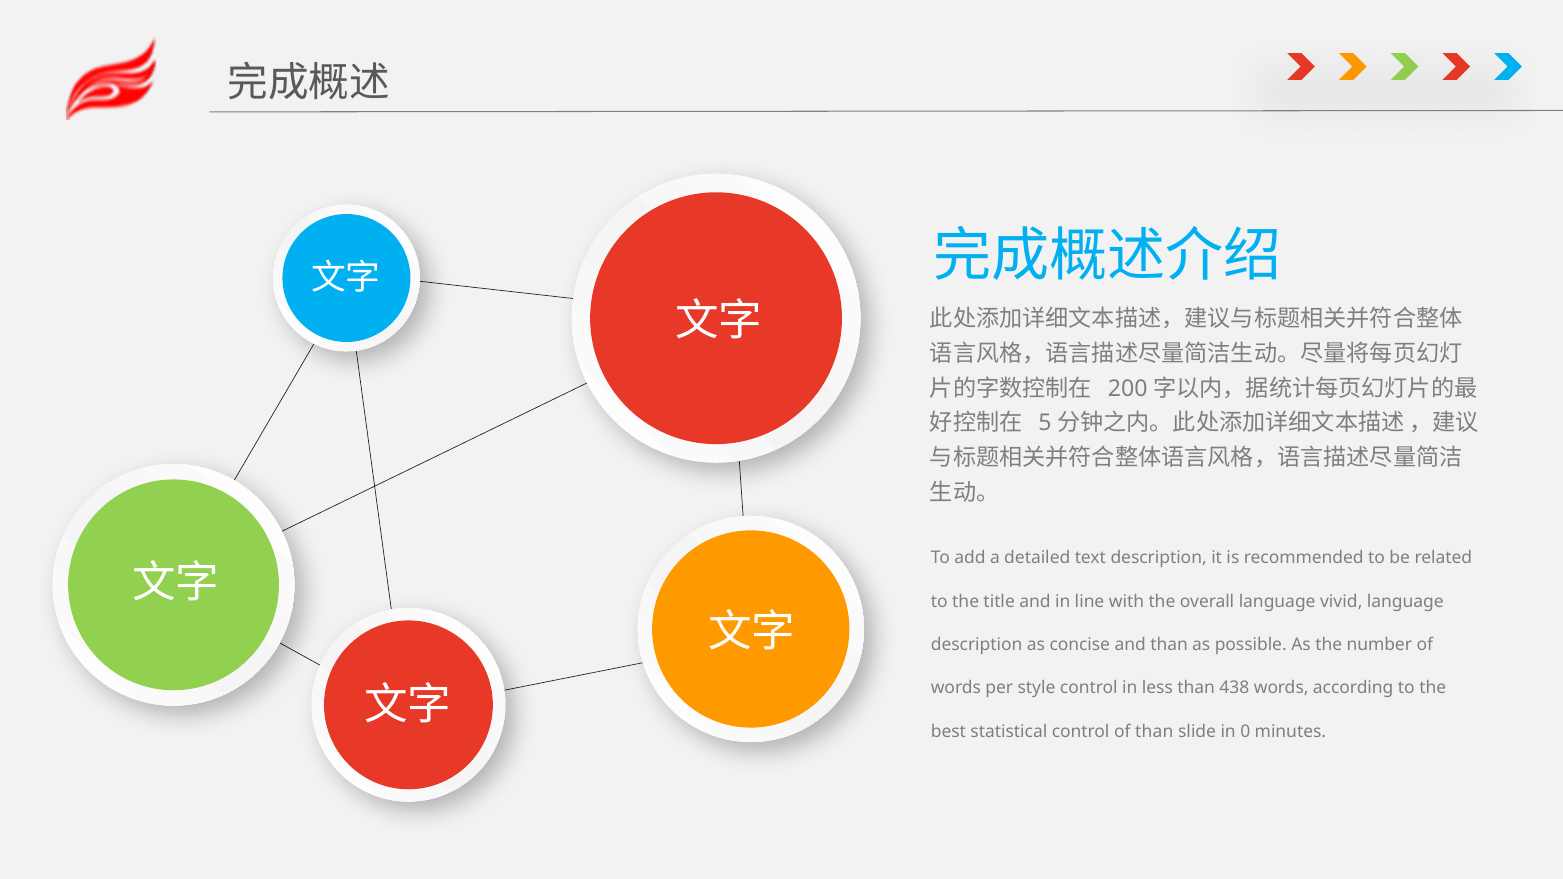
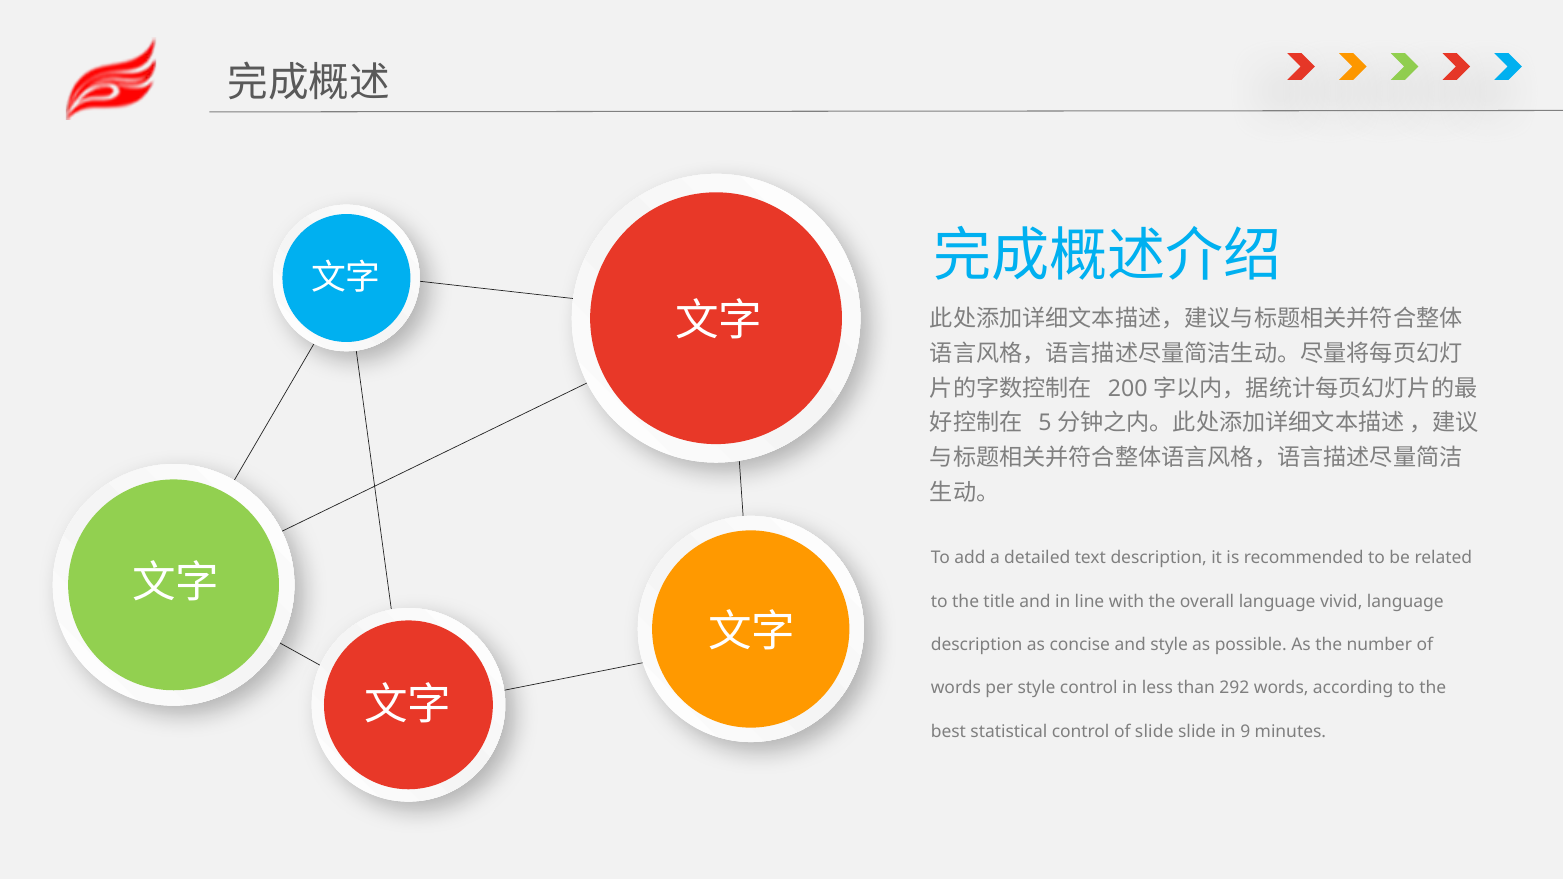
and than: than -> style (1169, 645)
438: 438 -> 292 (1234, 688)
of than: than -> slide (1154, 732)
0: 0 -> 9 (1245, 732)
